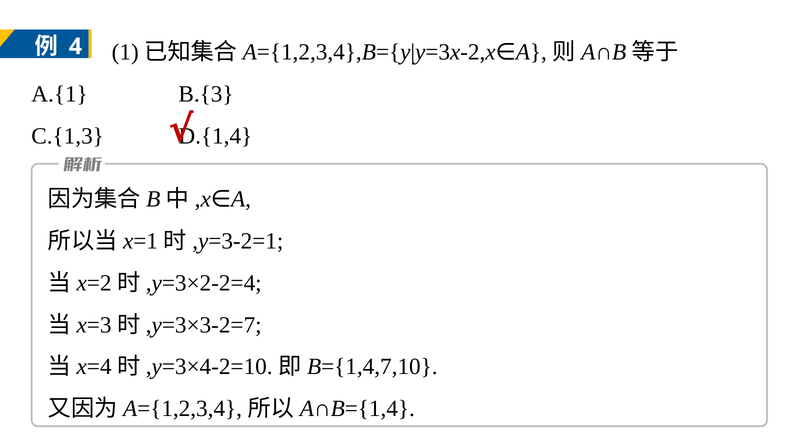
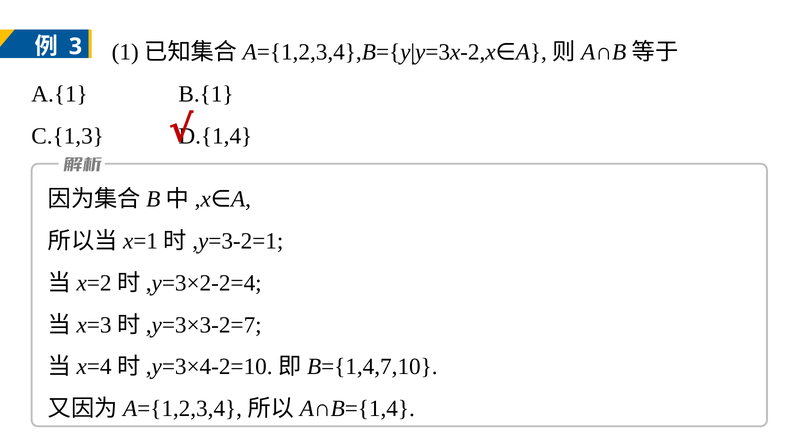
4: 4 -> 3 (75, 47)
B.{3: B.{3 -> B.{1 (206, 94)
